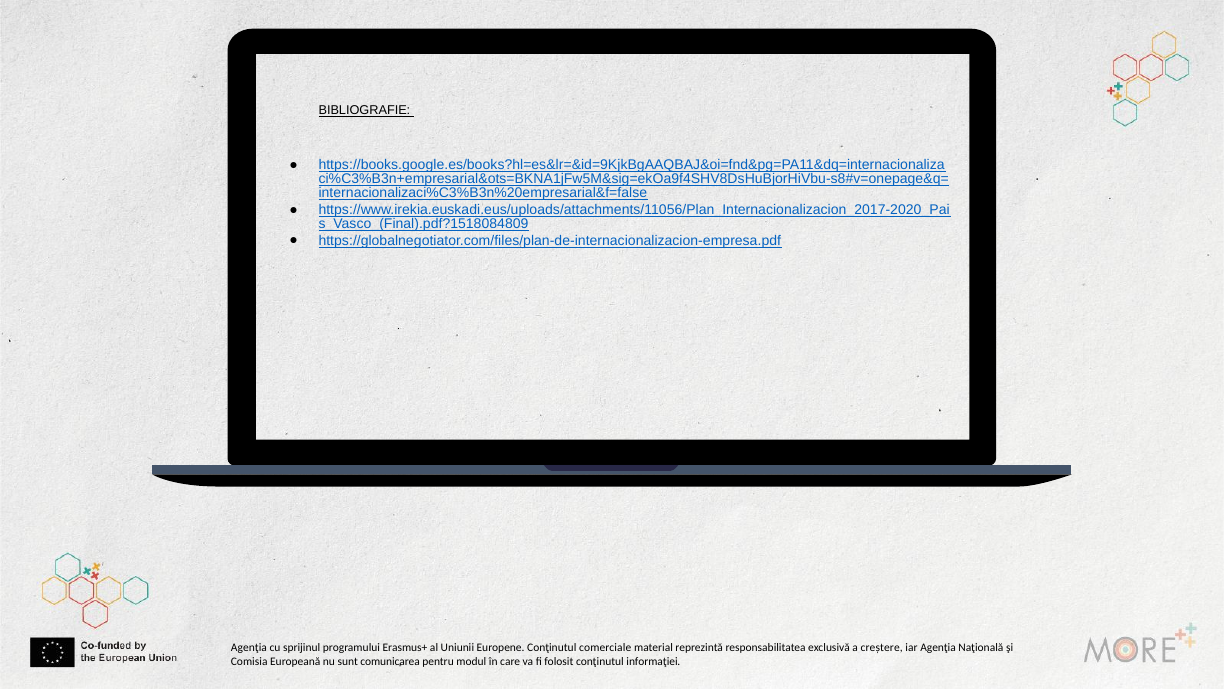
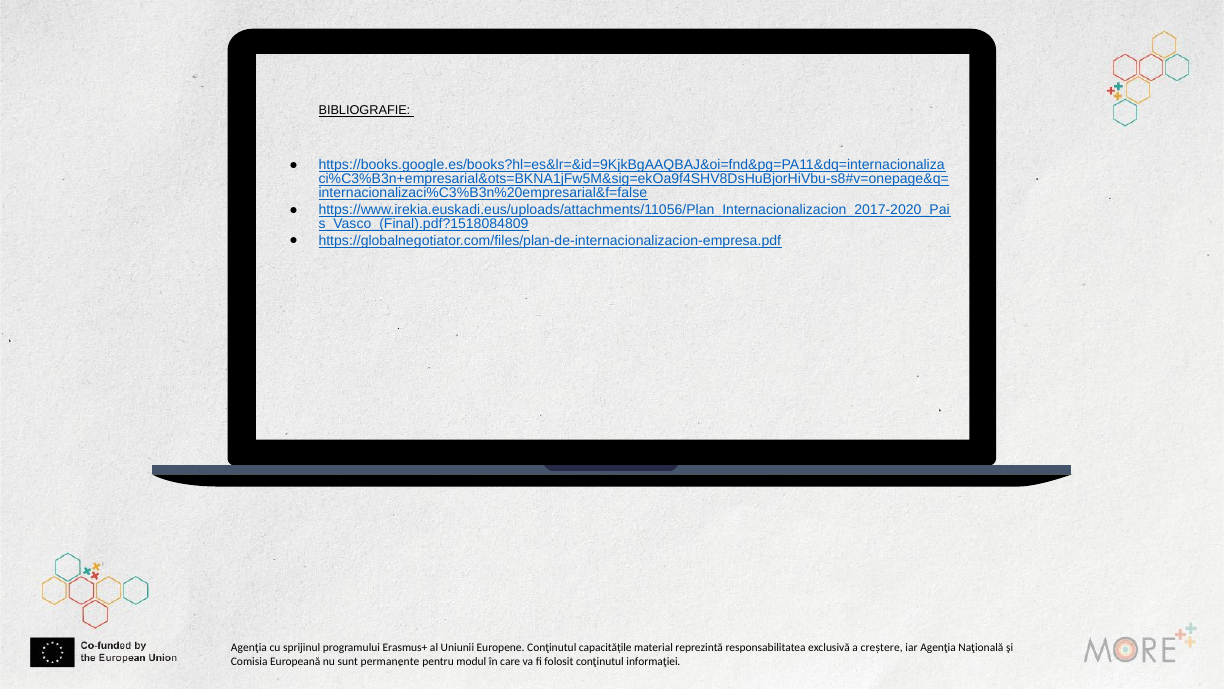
comerciale: comerciale -> capacitățile (605, 647)
comunicarea: comunicarea -> permanente (390, 661)
